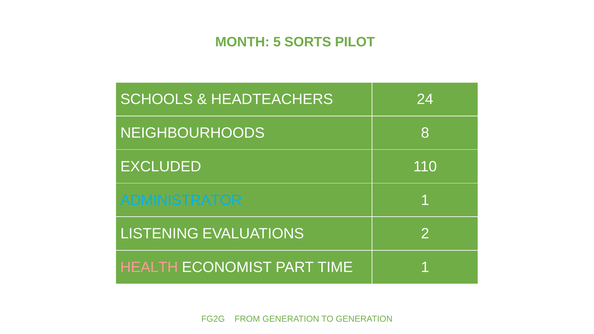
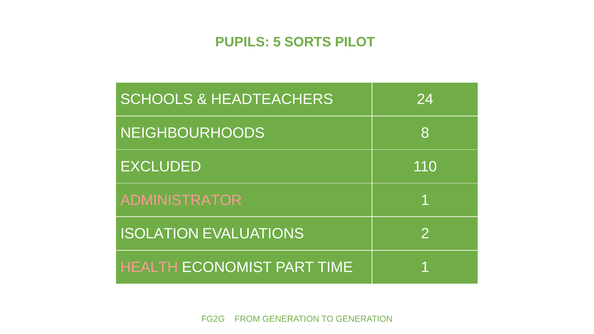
MONTH: MONTH -> PUPILS (242, 42)
ADMINISTRATOR colour: light blue -> pink (181, 200)
LISTENING: LISTENING -> ISOLATION (160, 234)
